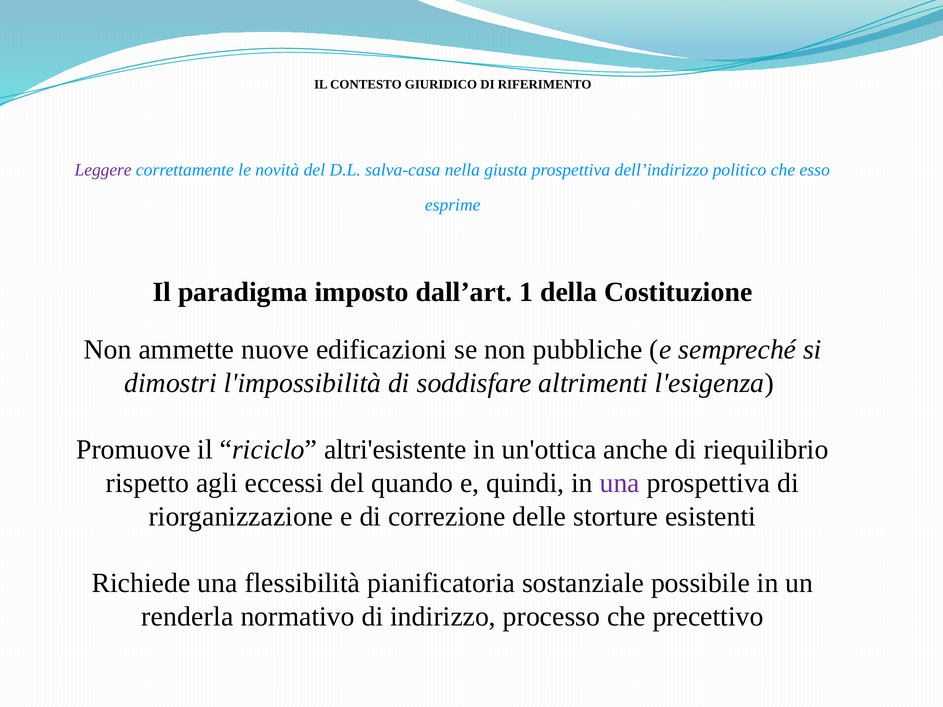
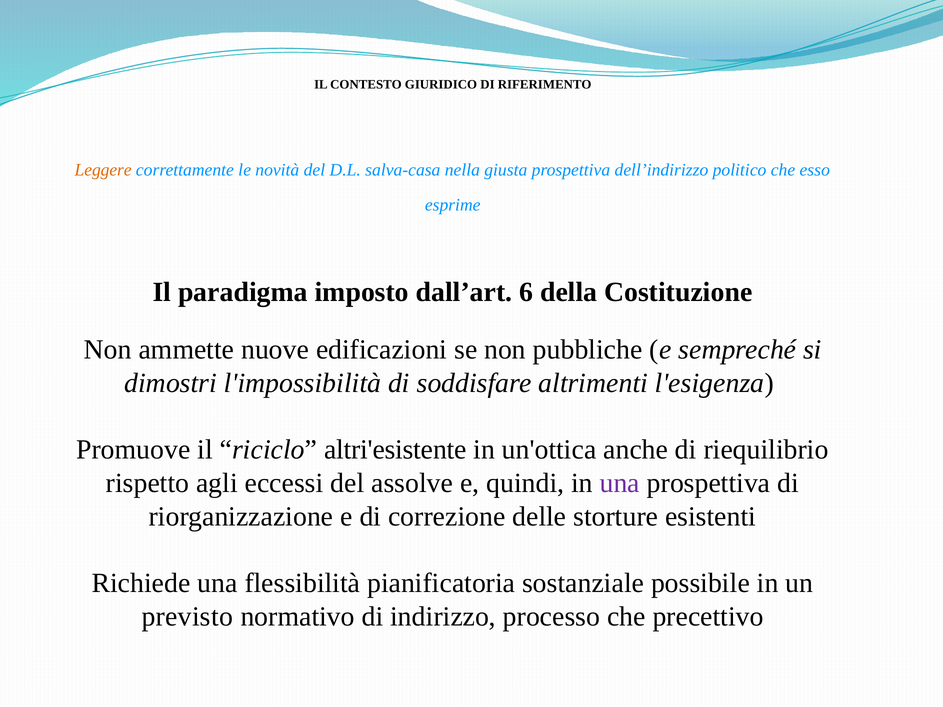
Leggere colour: purple -> orange (103, 170)
1: 1 -> 6 (526, 292)
quando: quando -> assolve (412, 483)
renderla: renderla -> previsto (187, 617)
